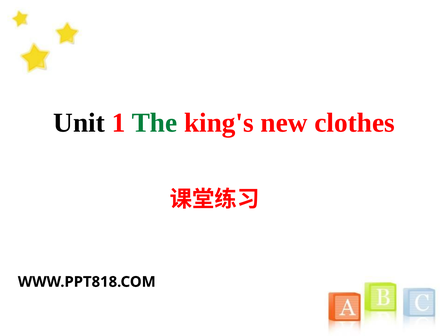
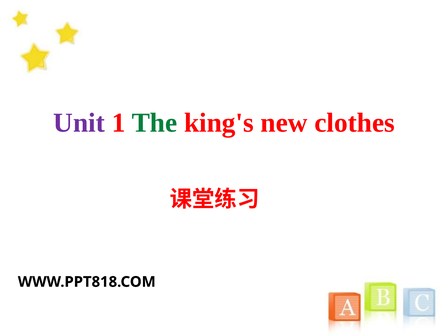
Unit colour: black -> purple (79, 122)
